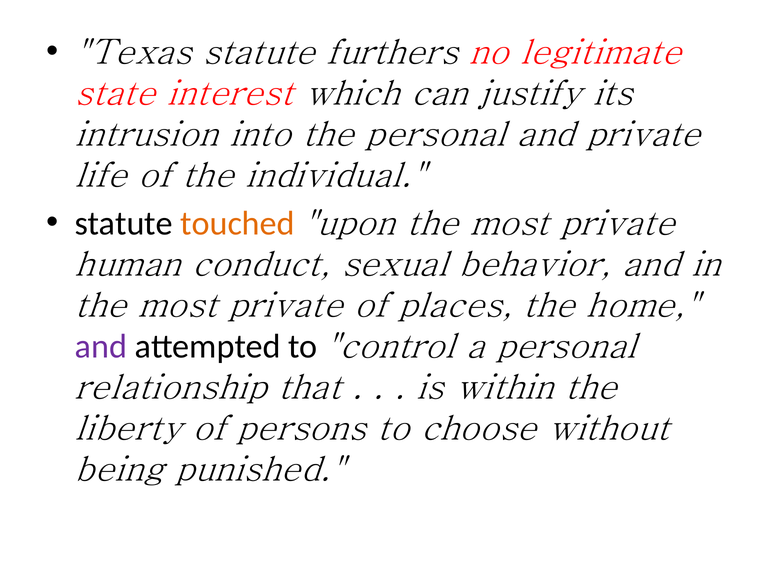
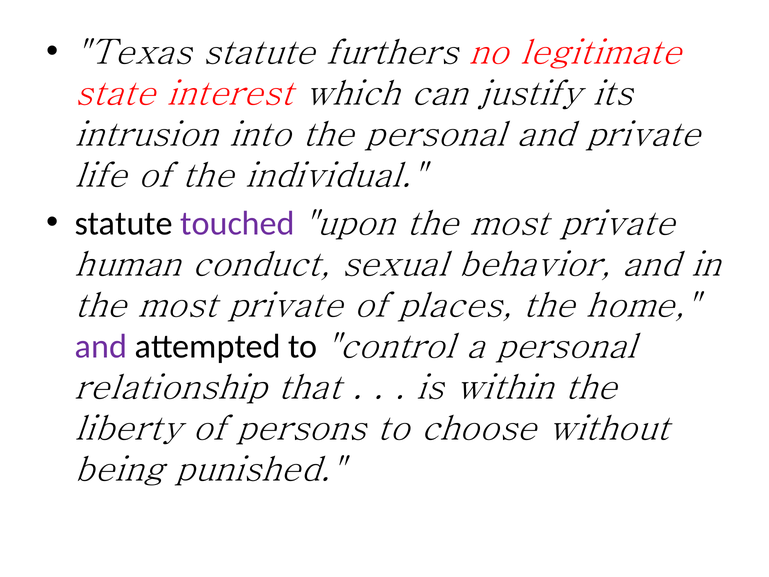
touched colour: orange -> purple (238, 223)
